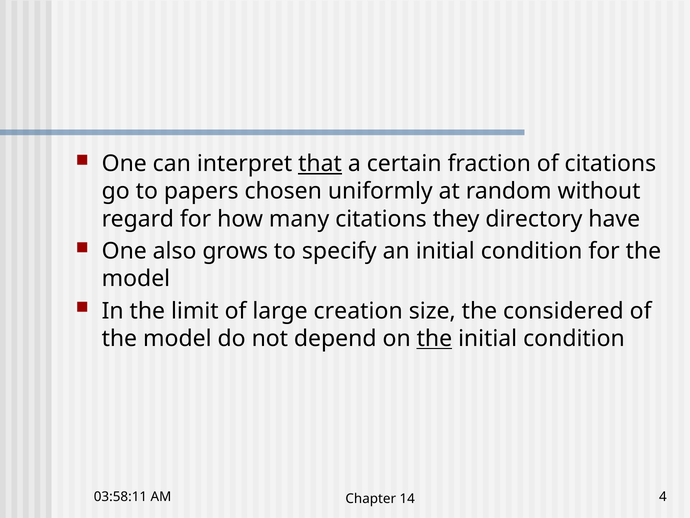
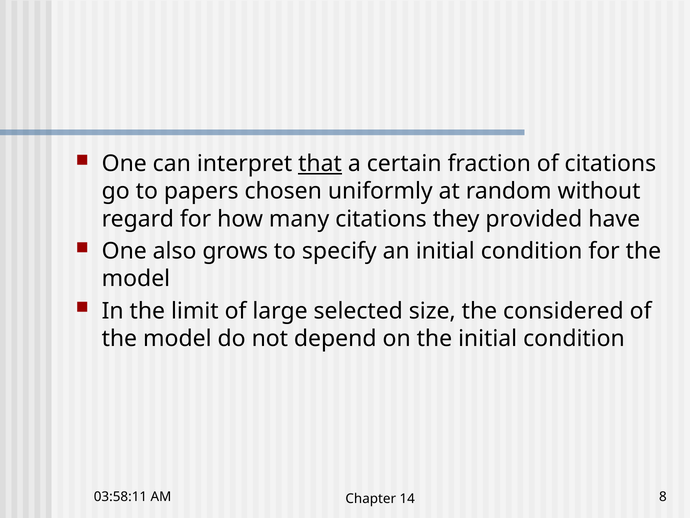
directory: directory -> provided (534, 219)
creation: creation -> selected (358, 311)
the underline: present -> none (434, 338)
4: 4 -> 8 (663, 496)
